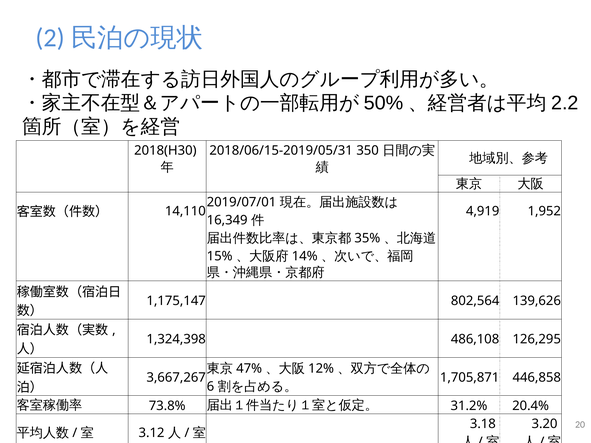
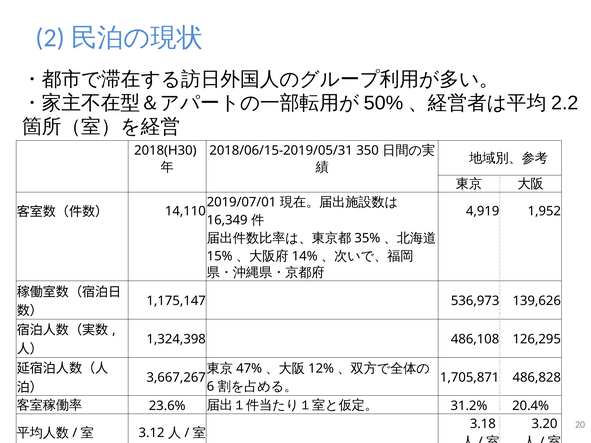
802,564: 802,564 -> 536,973 (475, 301)
446,858: 446,858 -> 486,828 (537, 378)
73.8%: 73.8% -> 23.6% (167, 406)
